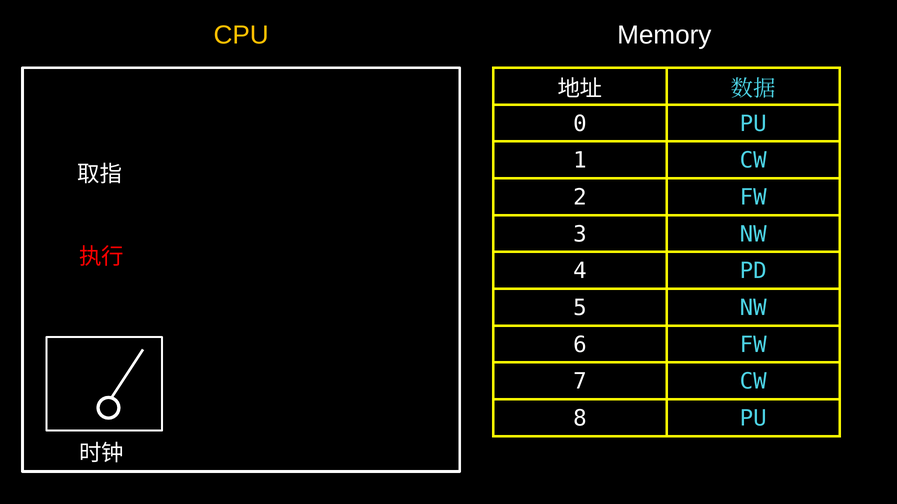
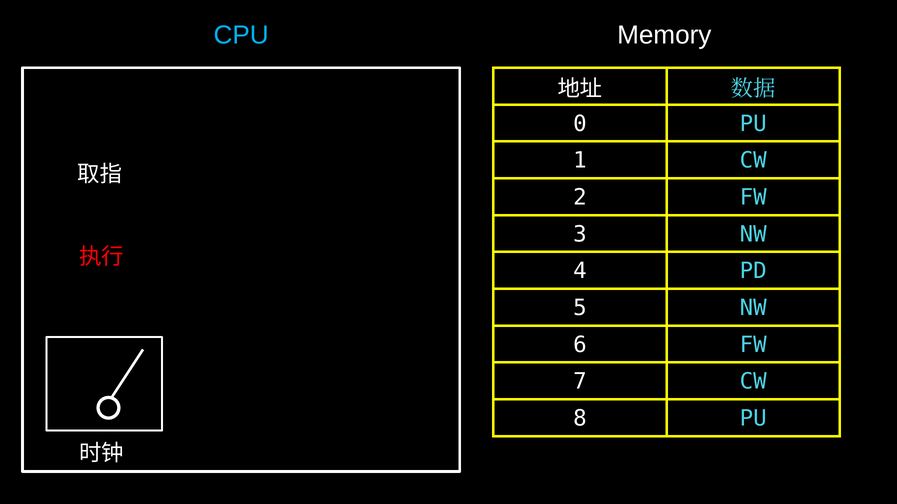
CPU colour: yellow -> light blue (241, 35)
